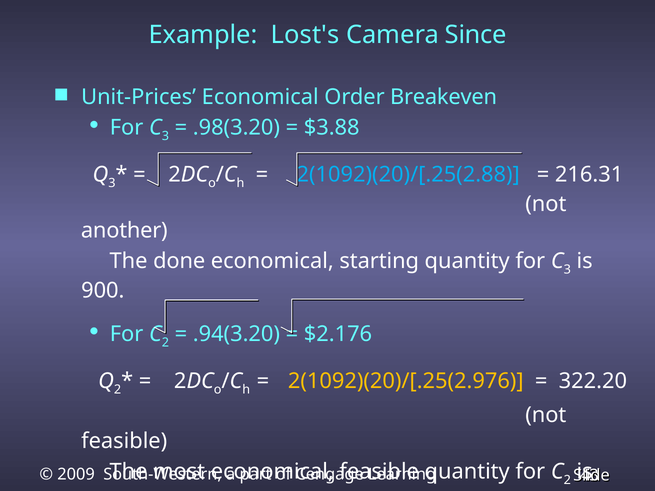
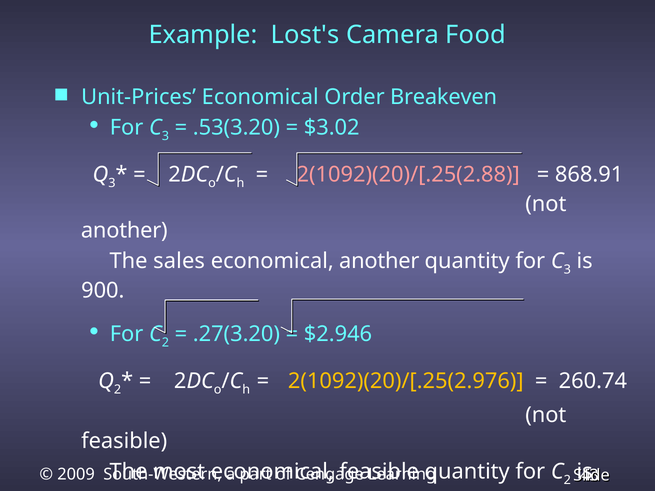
Since: Since -> Food (476, 35)
.98(3.20: .98(3.20 -> .53(3.20 (236, 128)
$3.88: $3.88 -> $3.02 (332, 128)
2(1092)(20)/[.25(2.88 colour: light blue -> pink (408, 174)
216.31: 216.31 -> 868.91 (589, 174)
done: done -> sales (179, 261)
economical starting: starting -> another (379, 261)
.94(3.20: .94(3.20 -> .27(3.20 (236, 334)
$2.176: $2.176 -> $2.946 (338, 334)
322.20: 322.20 -> 260.74 (593, 381)
